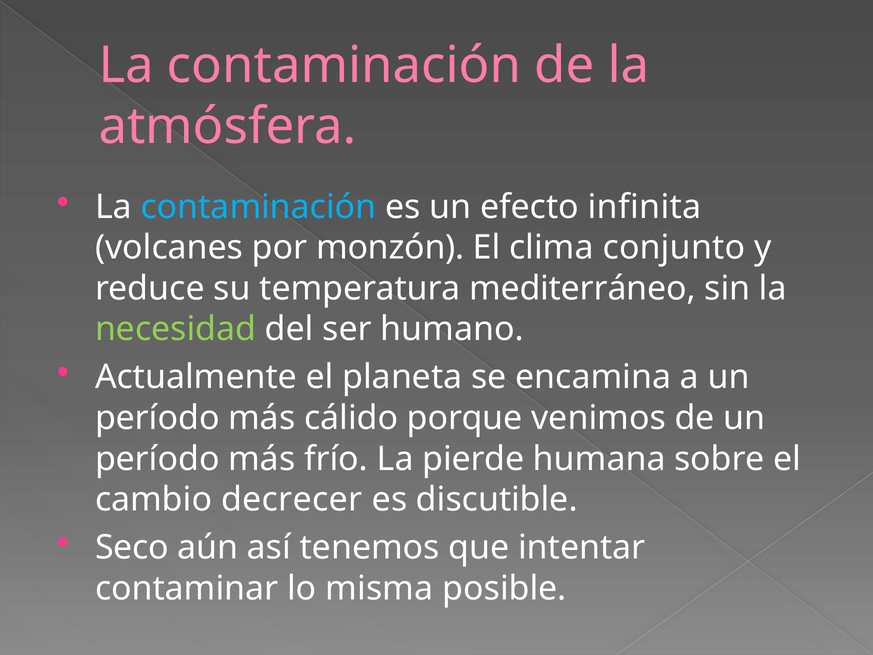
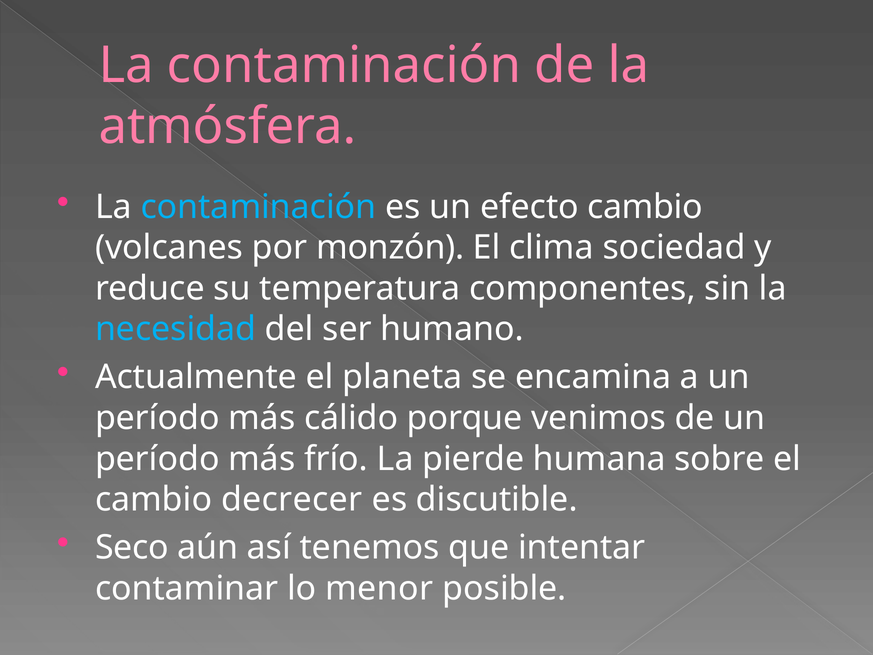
efecto infinita: infinita -> cambio (645, 207)
conjunto: conjunto -> sociedad (674, 248)
mediterráneo: mediterráneo -> componentes (582, 288)
necesidad colour: light green -> light blue (176, 329)
misma: misma -> menor (379, 588)
